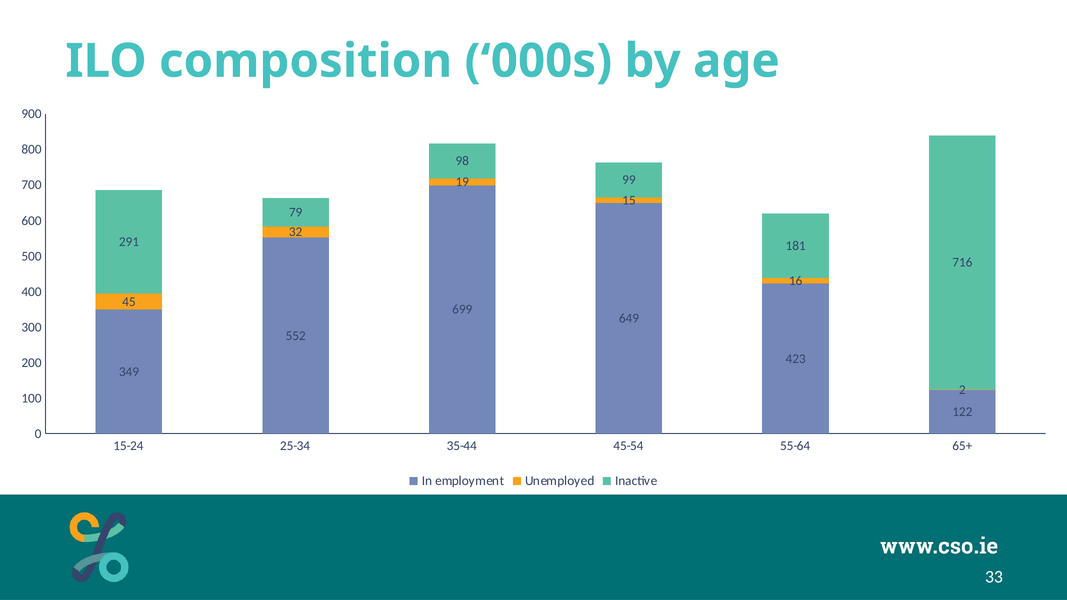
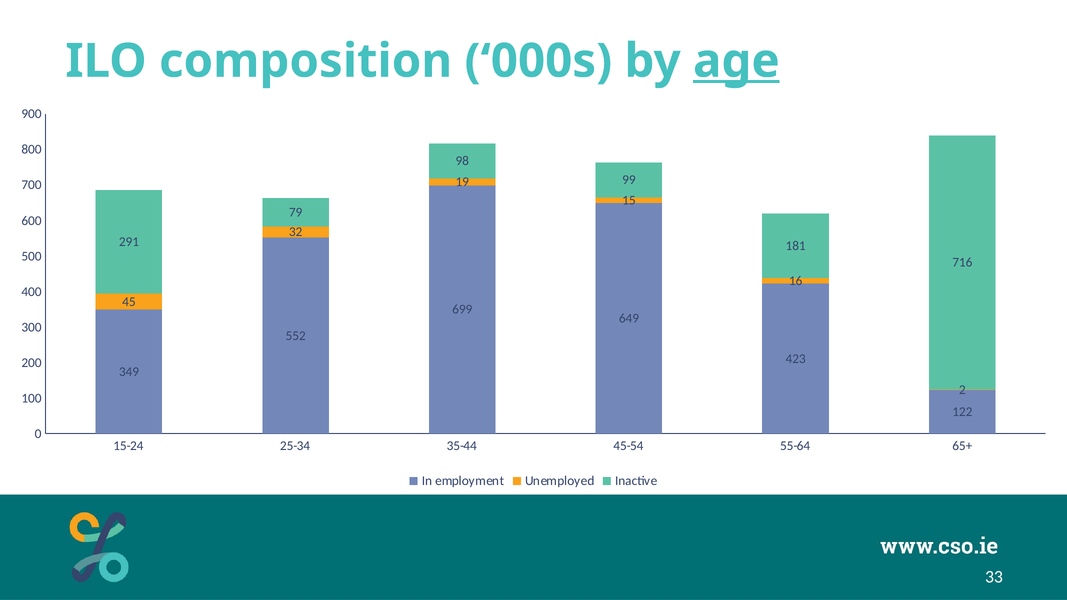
age underline: none -> present (736, 61)
